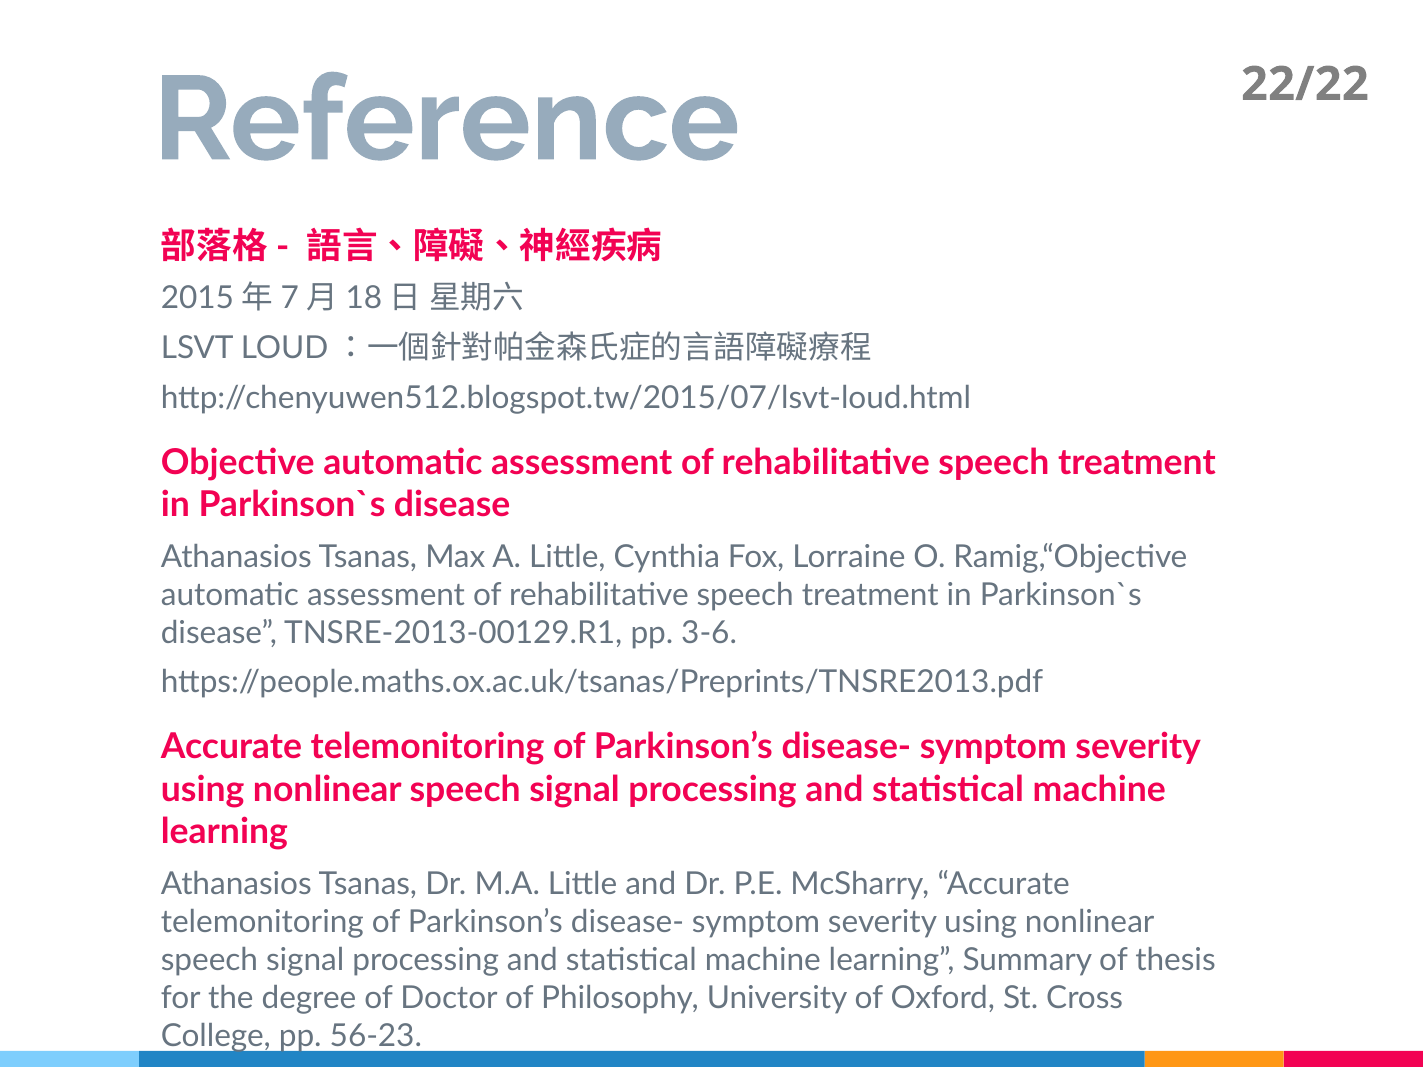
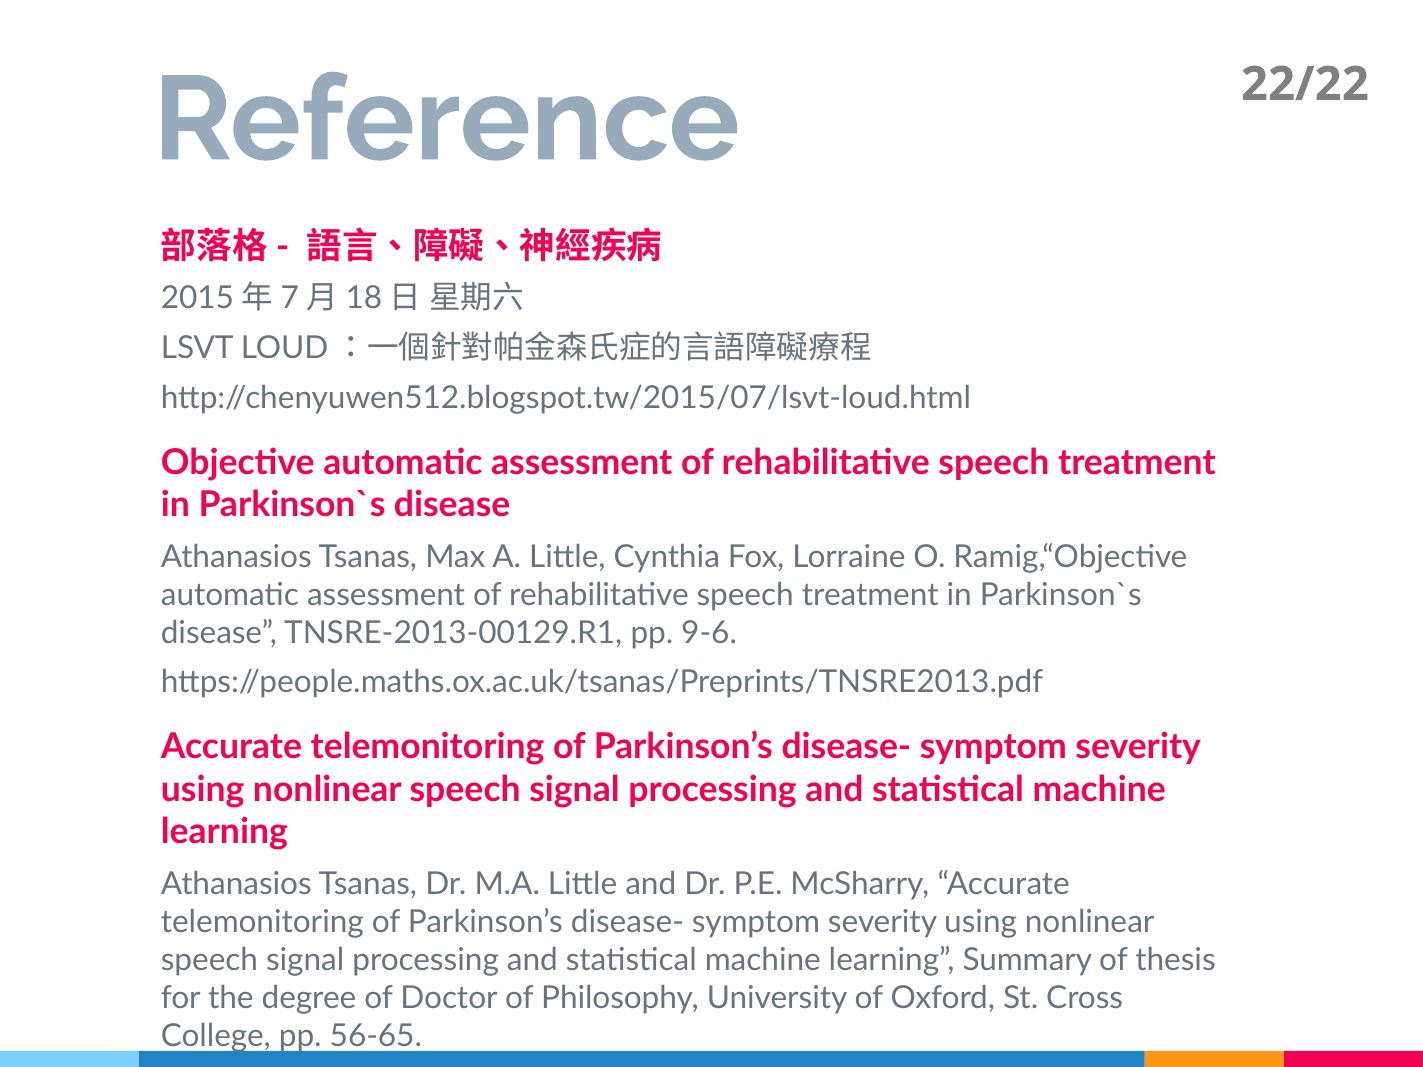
3-6: 3-6 -> 9-6 (709, 633)
56-23: 56-23 -> 56-65 (376, 1036)
